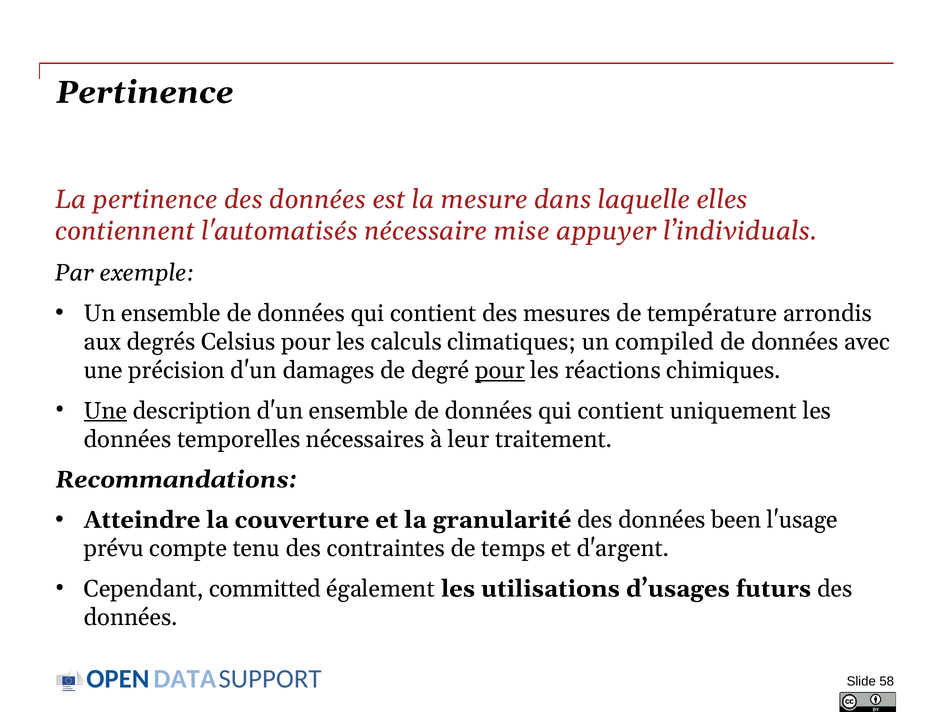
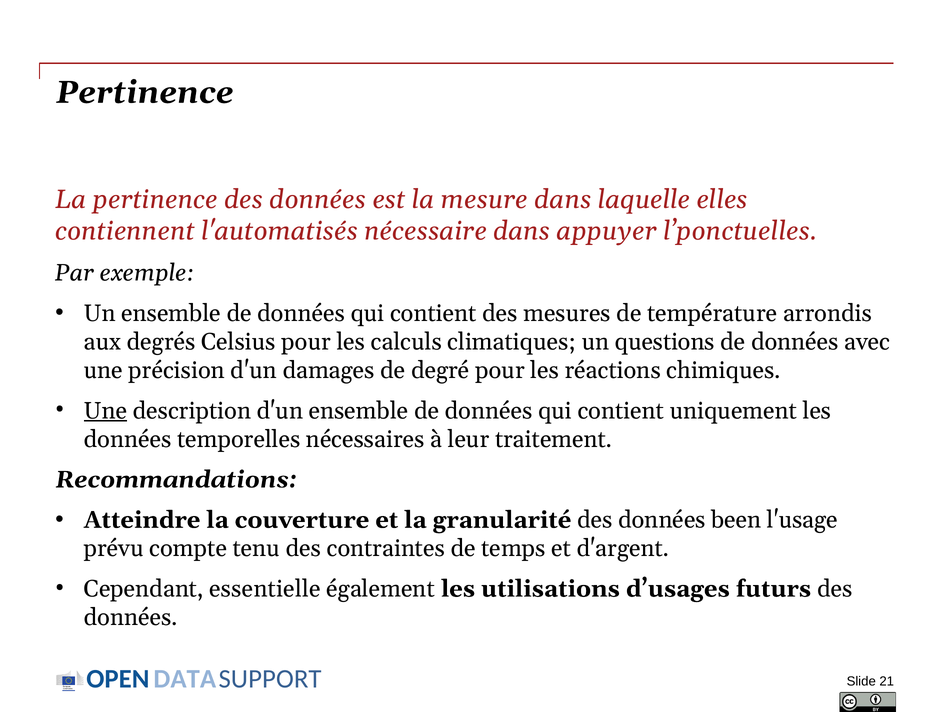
nécessaire mise: mise -> dans (522, 231)
l’individuals: l’individuals -> l’ponctuelles (740, 231)
compiled: compiled -> questions (665, 342)
pour underline: present -> none (500, 370)
committed: committed -> essentielle (265, 589)
58: 58 -> 21 (887, 681)
